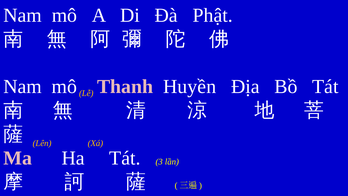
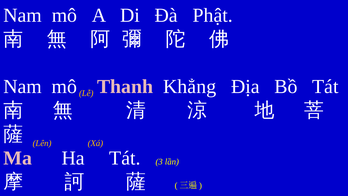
Huyền: Huyền -> Khẳng (190, 87)
